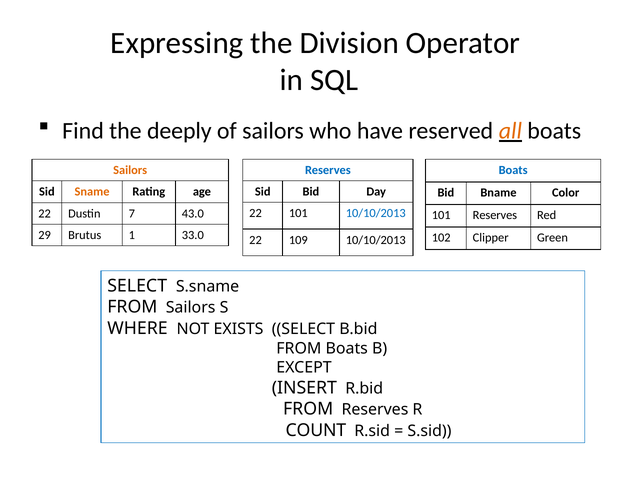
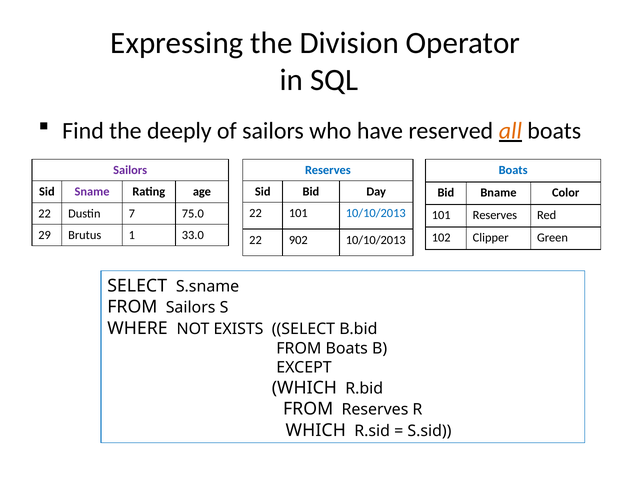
Sailors colour: orange -> purple (130, 170)
Sname colour: orange -> purple (92, 192)
43.0: 43.0 -> 75.0 (193, 214)
109: 109 -> 902 (298, 240)
INSERT: INSERT -> WHICH (304, 388)
COUNT: COUNT -> WHICH (316, 431)
